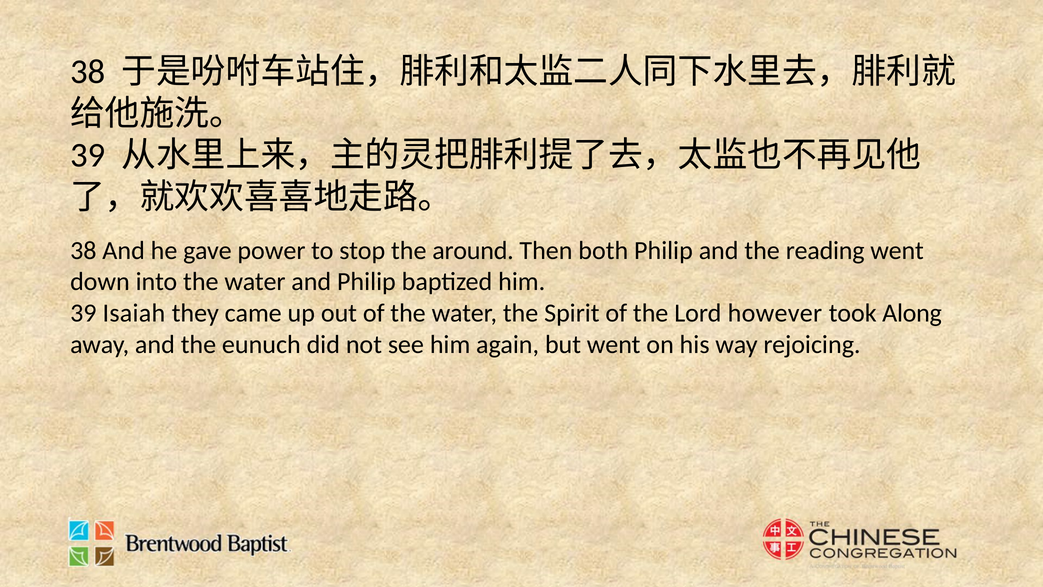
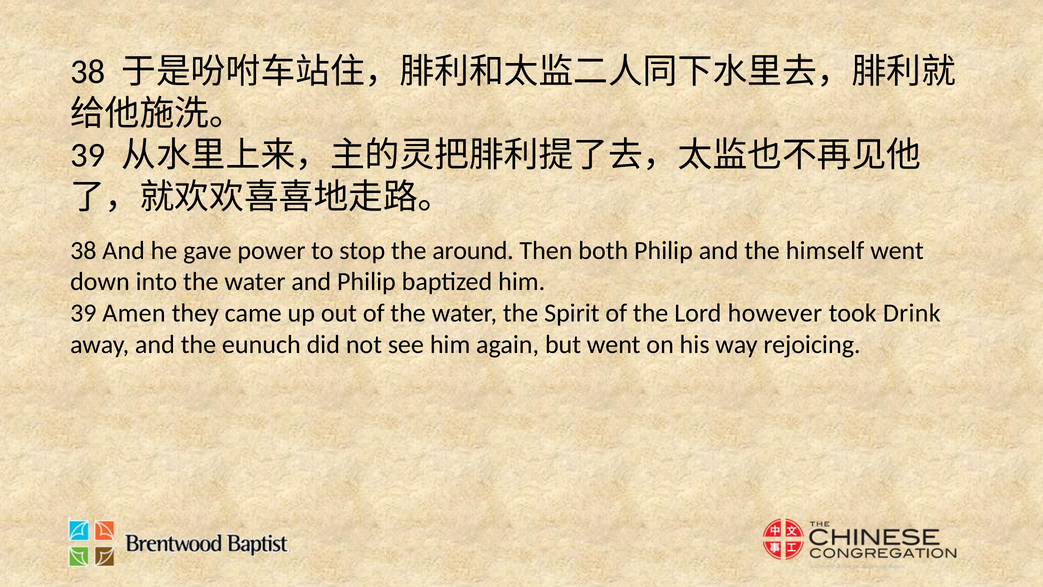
reading: reading -> himself (825, 250)
Isaiah: Isaiah -> Amen (134, 313)
Along: Along -> Drink (912, 313)
